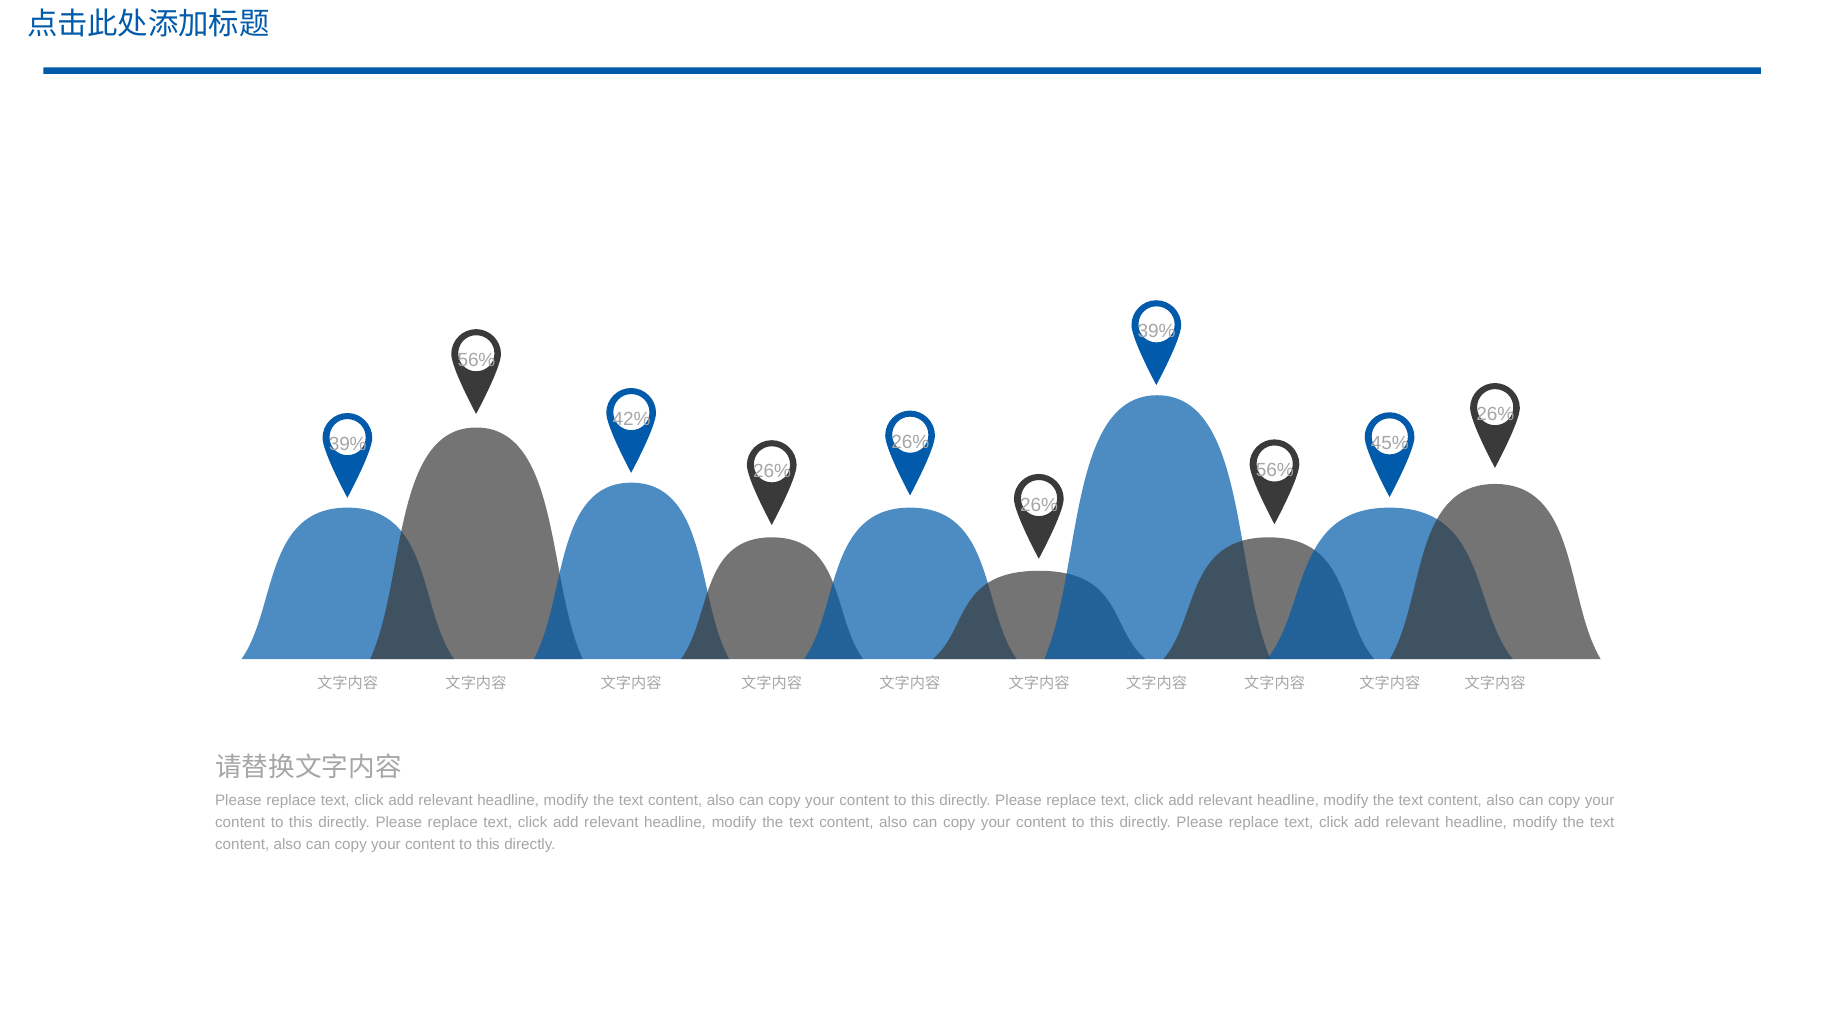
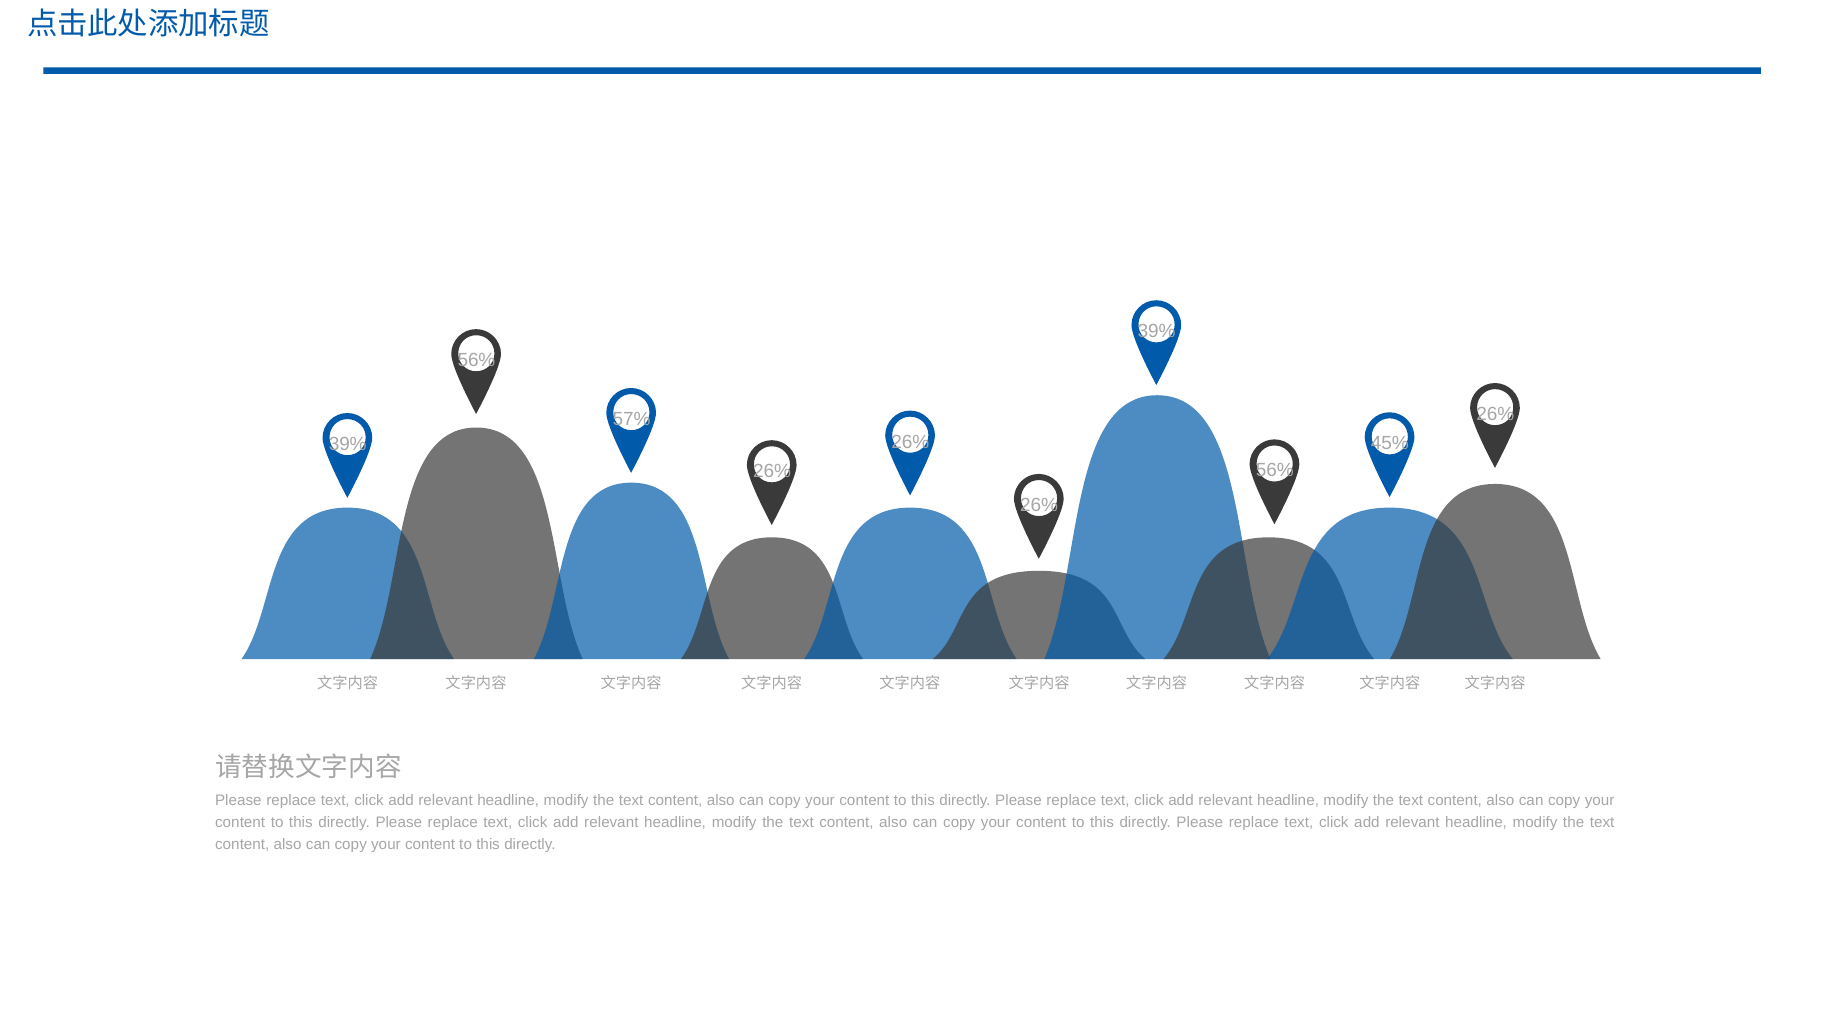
42%: 42% -> 57% (632, 419)
